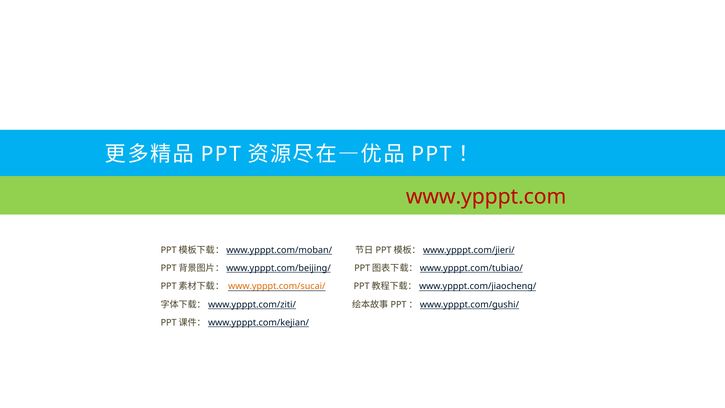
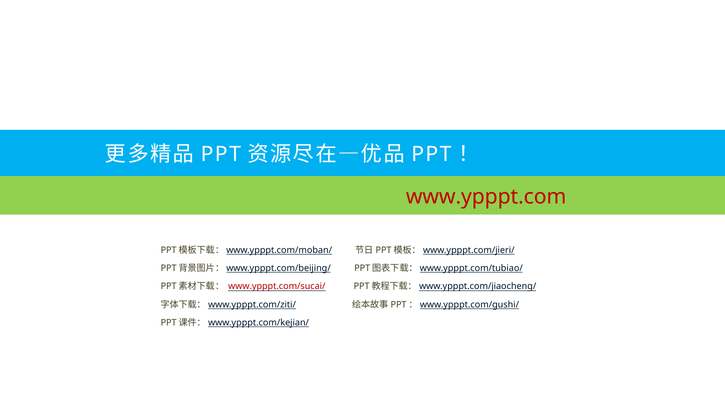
www.ypppt.com/sucai/ colour: orange -> red (277, 286)
